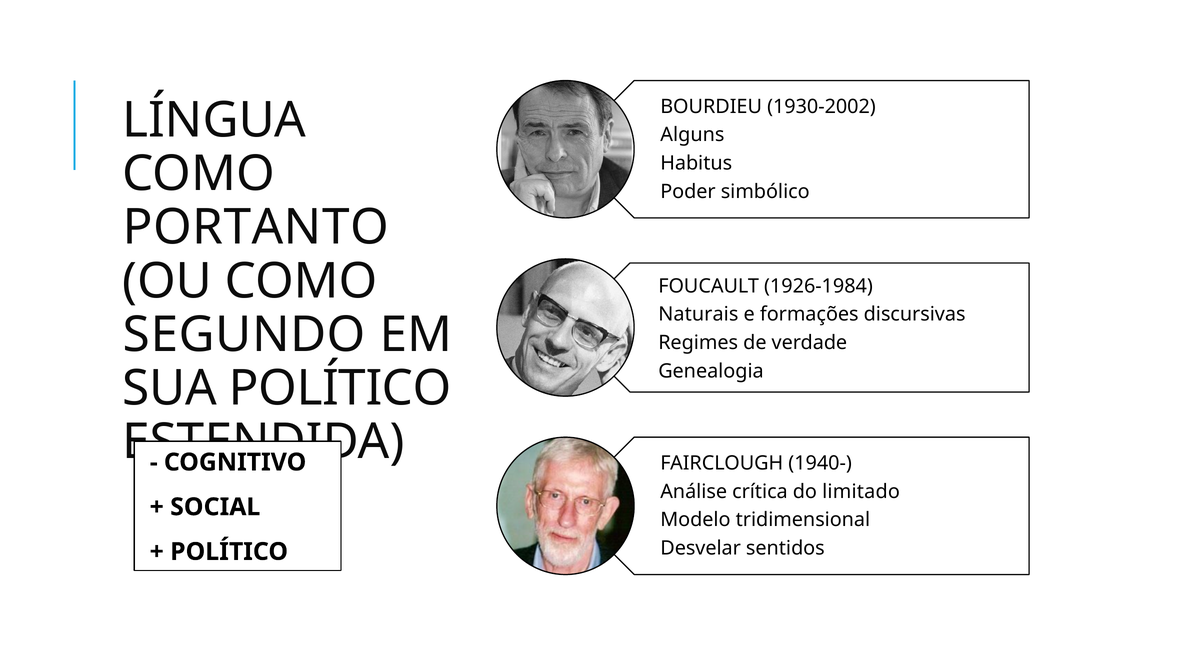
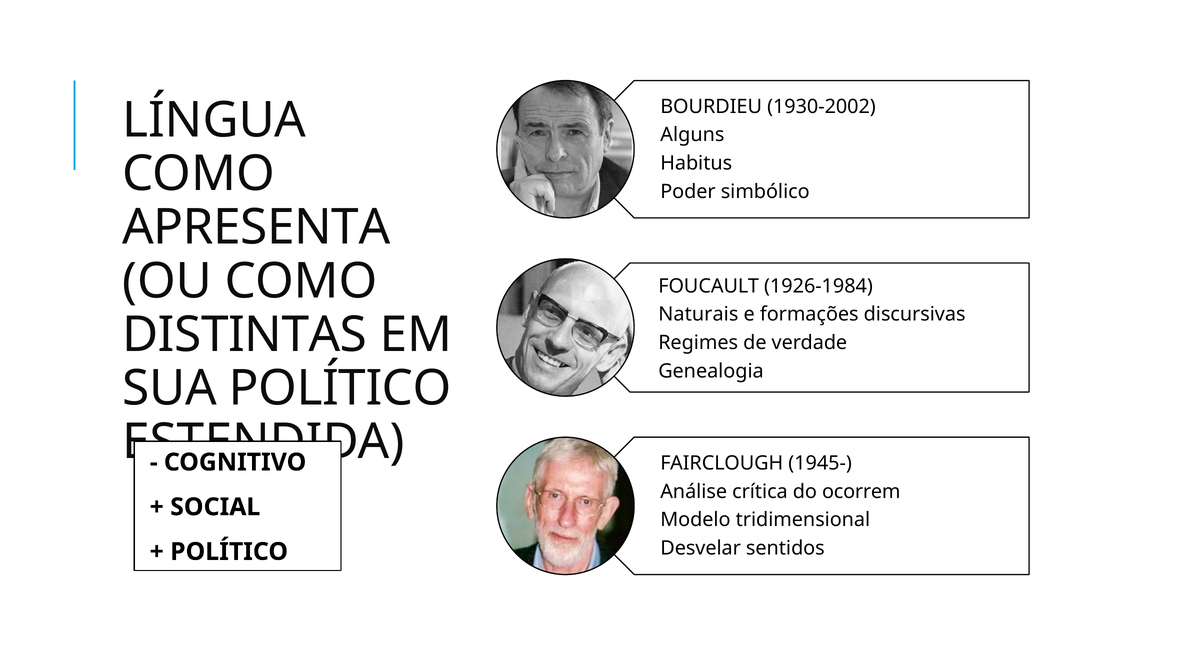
PORTANTO: PORTANTO -> APRESENTA (256, 228)
SEGUNDO: SEGUNDO -> DISTINTAS (245, 335)
1940-: 1940- -> 1945- (820, 463)
limitado: limitado -> ocorrem (861, 491)
